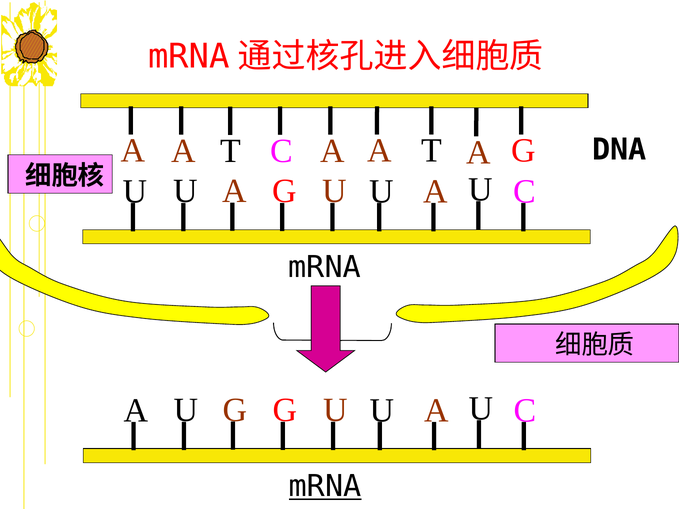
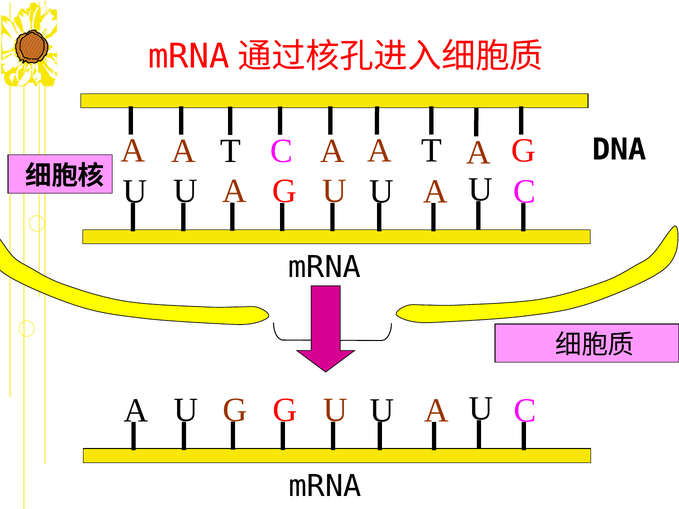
mRNA underline: present -> none (325, 486)
